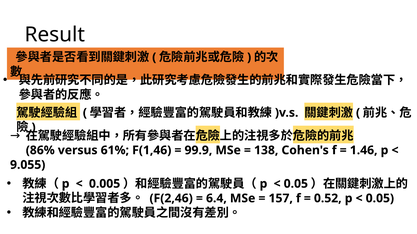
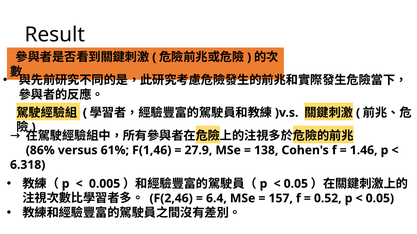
99.9: 99.9 -> 27.9 (198, 151)
9.055: 9.055 -> 6.318 (28, 165)
